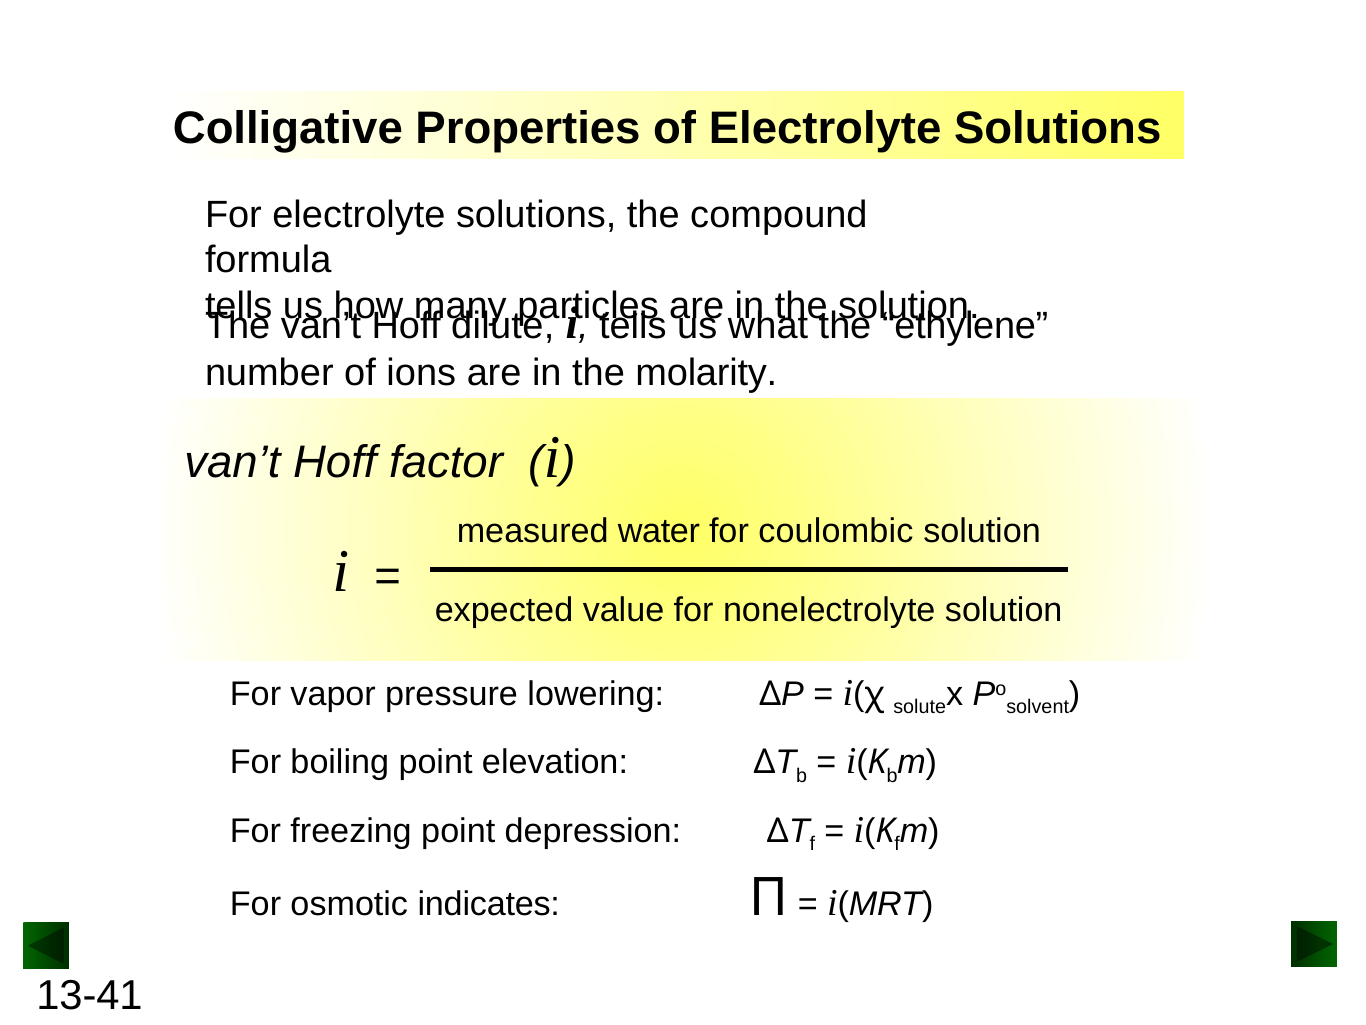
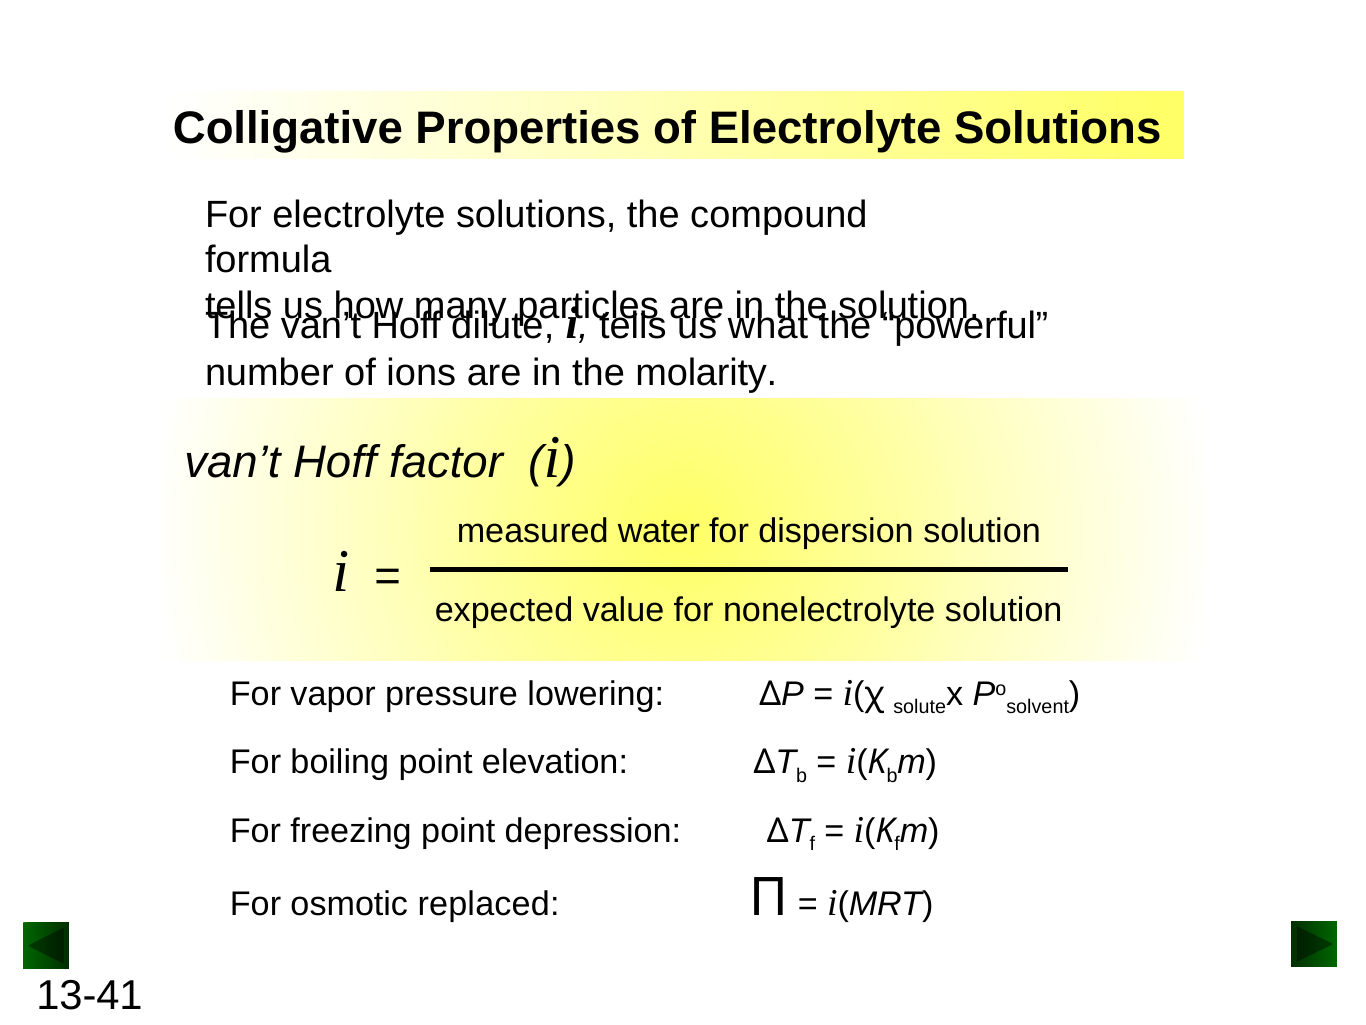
ethylene: ethylene -> powerful (965, 326)
coulombic: coulombic -> dispersion (836, 531)
indicates: indicates -> replaced (489, 904)
